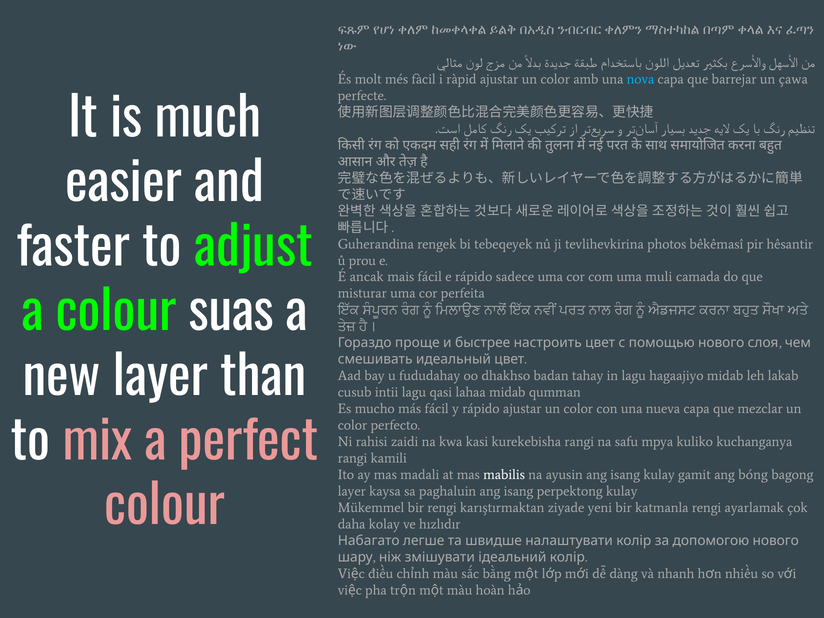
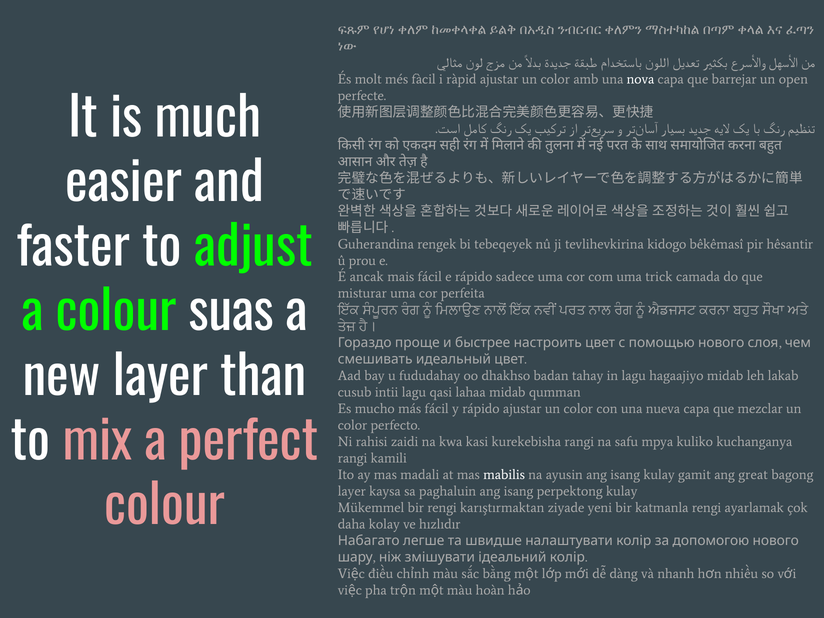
nova colour: light blue -> white (641, 79)
çawa: çawa -> open (793, 79)
photos: photos -> kidogo (667, 244)
muli: muli -> trick (659, 277)
bóng: bóng -> great (753, 475)
